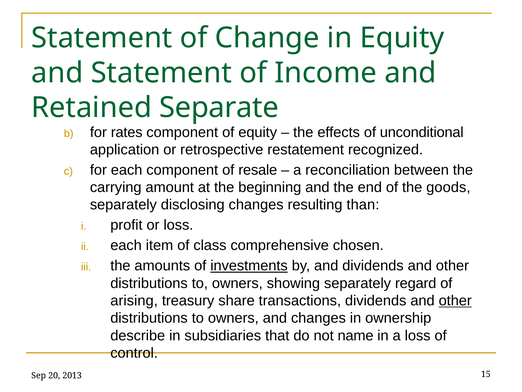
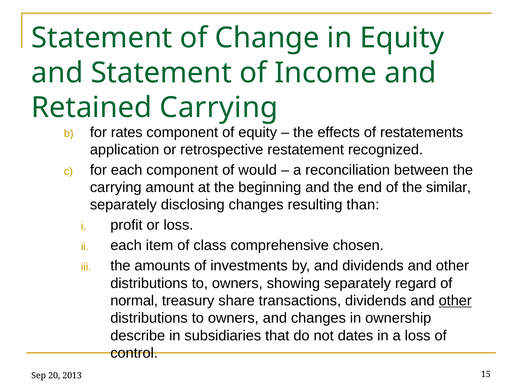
Retained Separate: Separate -> Carrying (219, 107)
unconditional: unconditional -> restatements (422, 132)
resale: resale -> would (258, 170)
goods: goods -> similar (449, 187)
investments underline: present -> none (249, 266)
arising: arising -> normal (134, 300)
name: name -> dates (355, 335)
